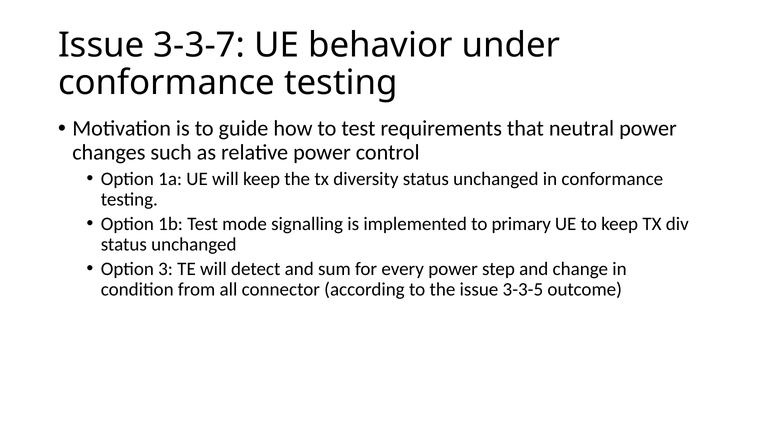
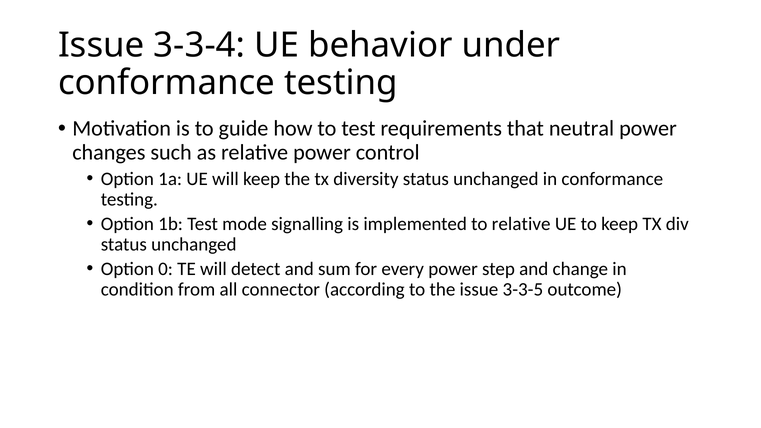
3-3-7: 3-3-7 -> 3-3-4 (199, 45)
to primary: primary -> relative (521, 224)
3: 3 -> 0 (166, 269)
